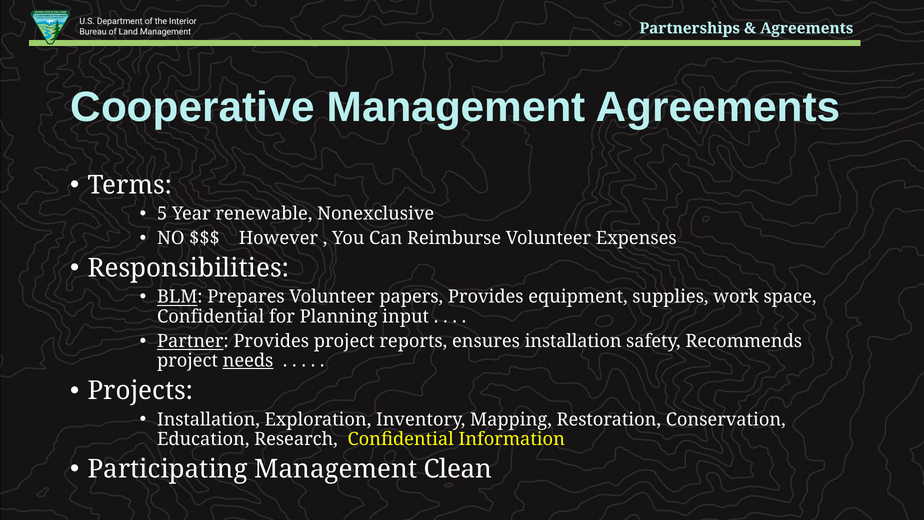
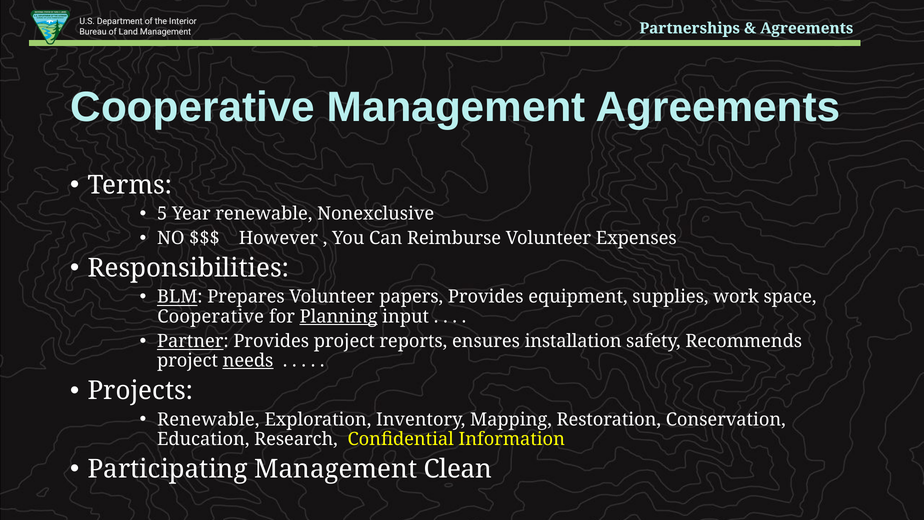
Confidential: Confidential -> Cooperative (211, 317)
Planning underline: none -> present (339, 317)
Installation: Installation -> Renewable (208, 419)
